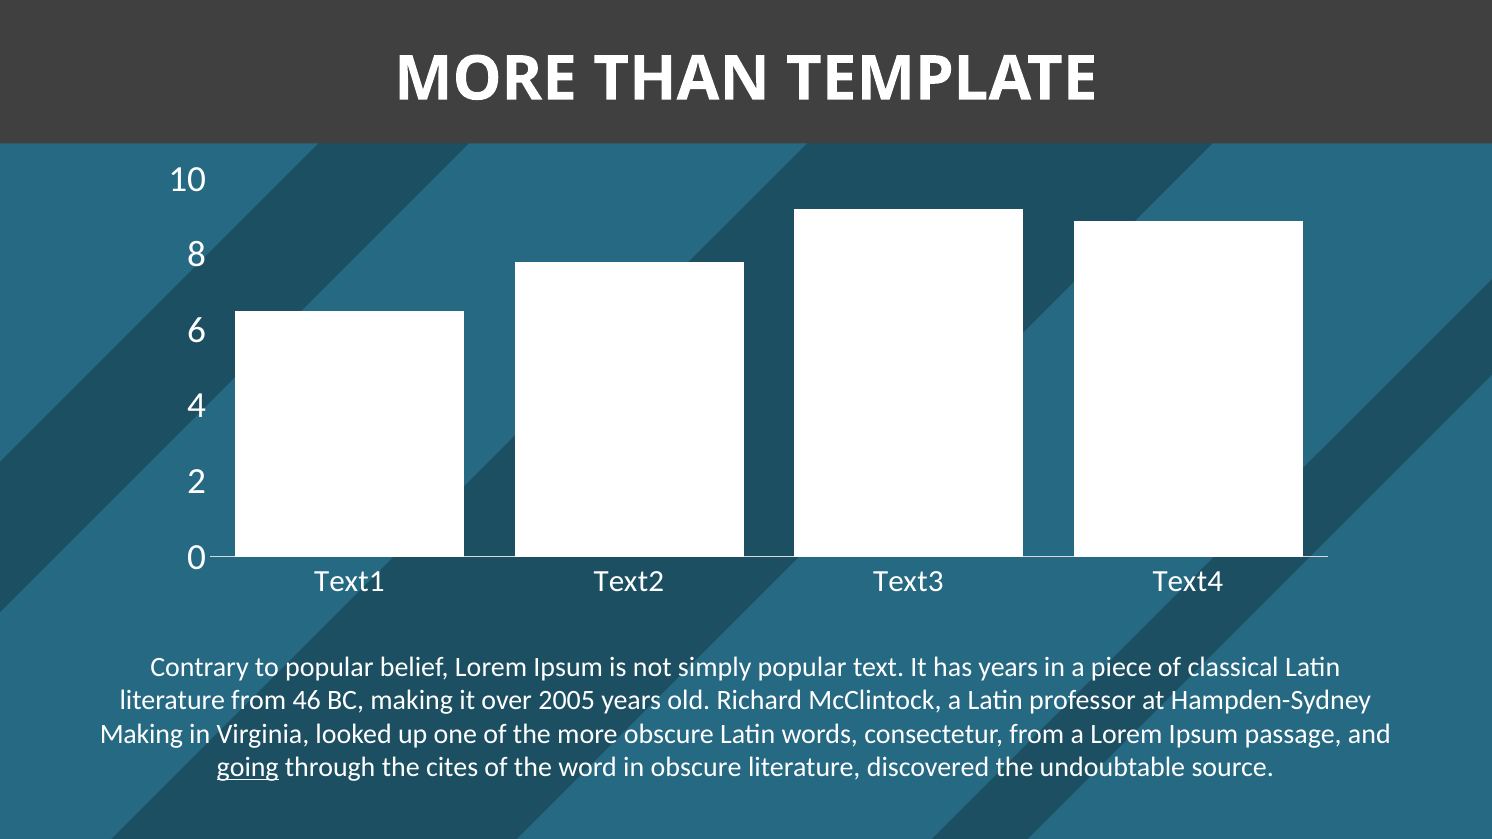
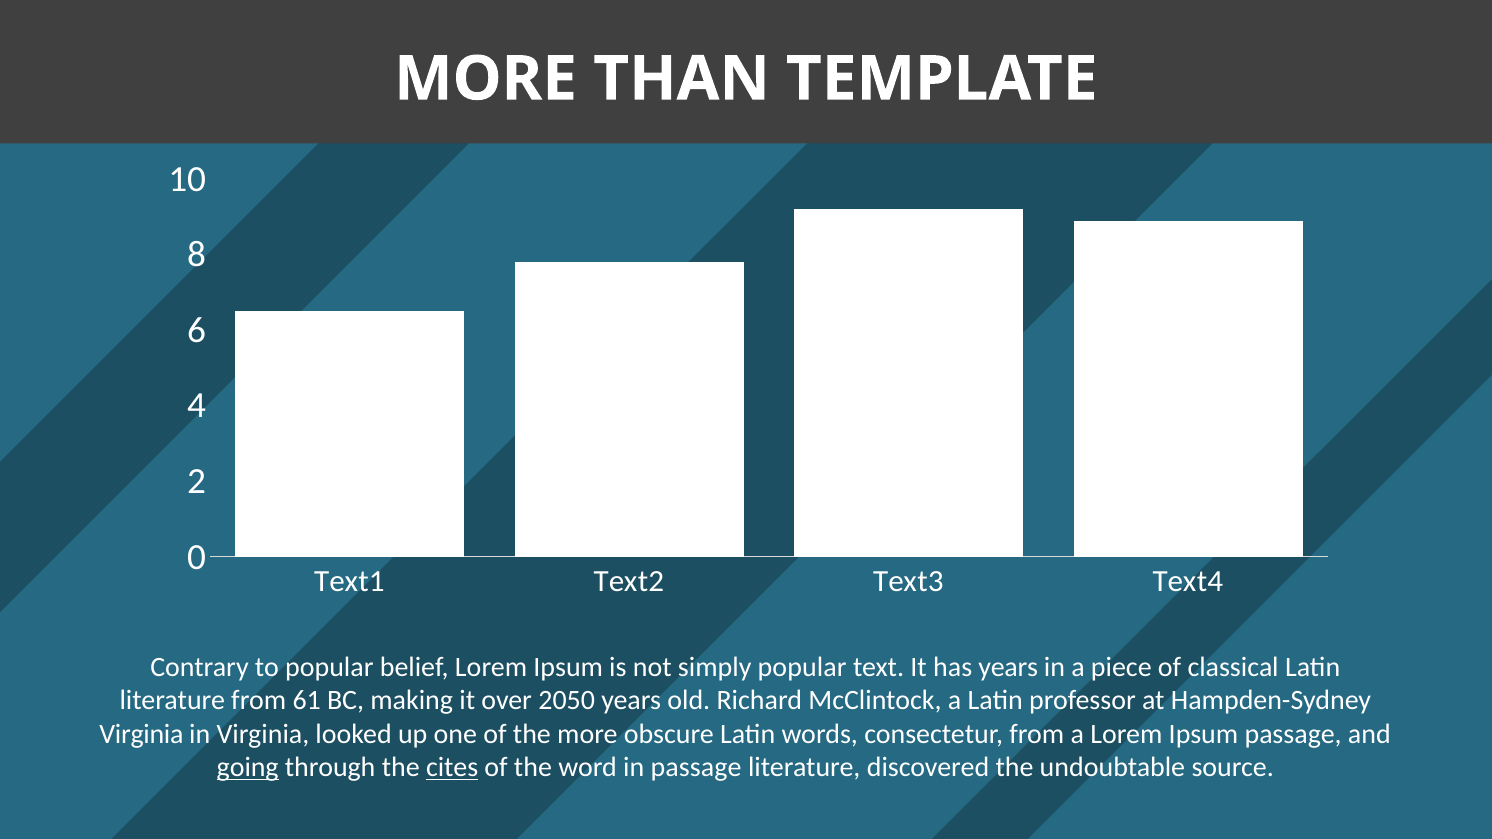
46: 46 -> 61 (307, 701)
2005: 2005 -> 2050 (567, 701)
Making: Making -> Virginia (141, 734)
cites underline: none -> present (452, 768)
in obscure: obscure -> passage (696, 768)
